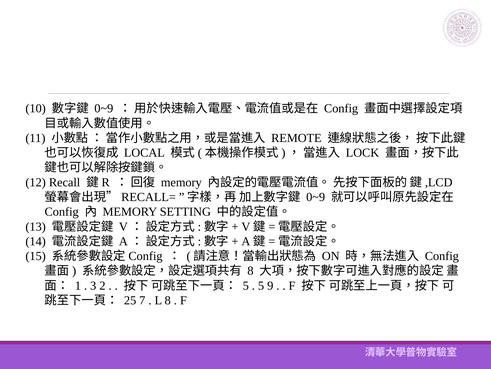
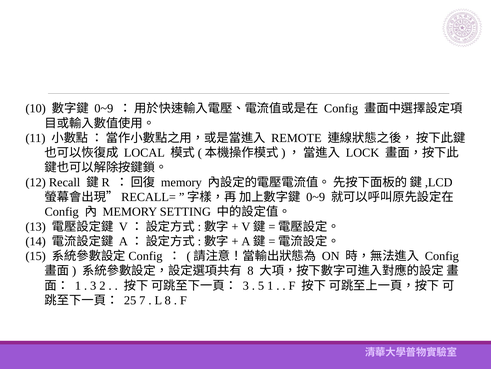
5: 5 -> 3 (246, 285)
5 9: 9 -> 1 (270, 285)
